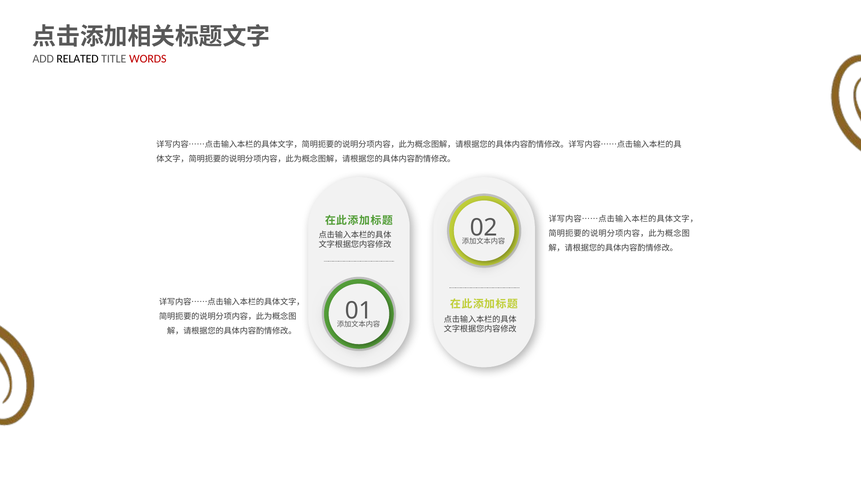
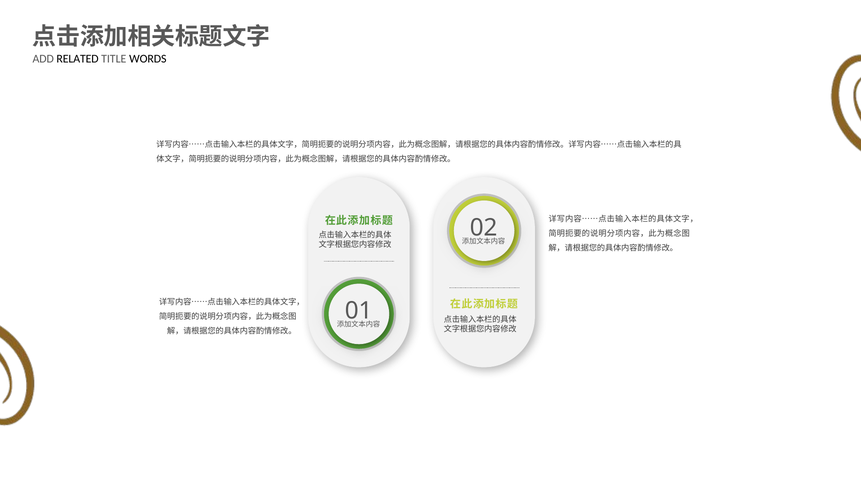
WORDS colour: red -> black (148, 59)
